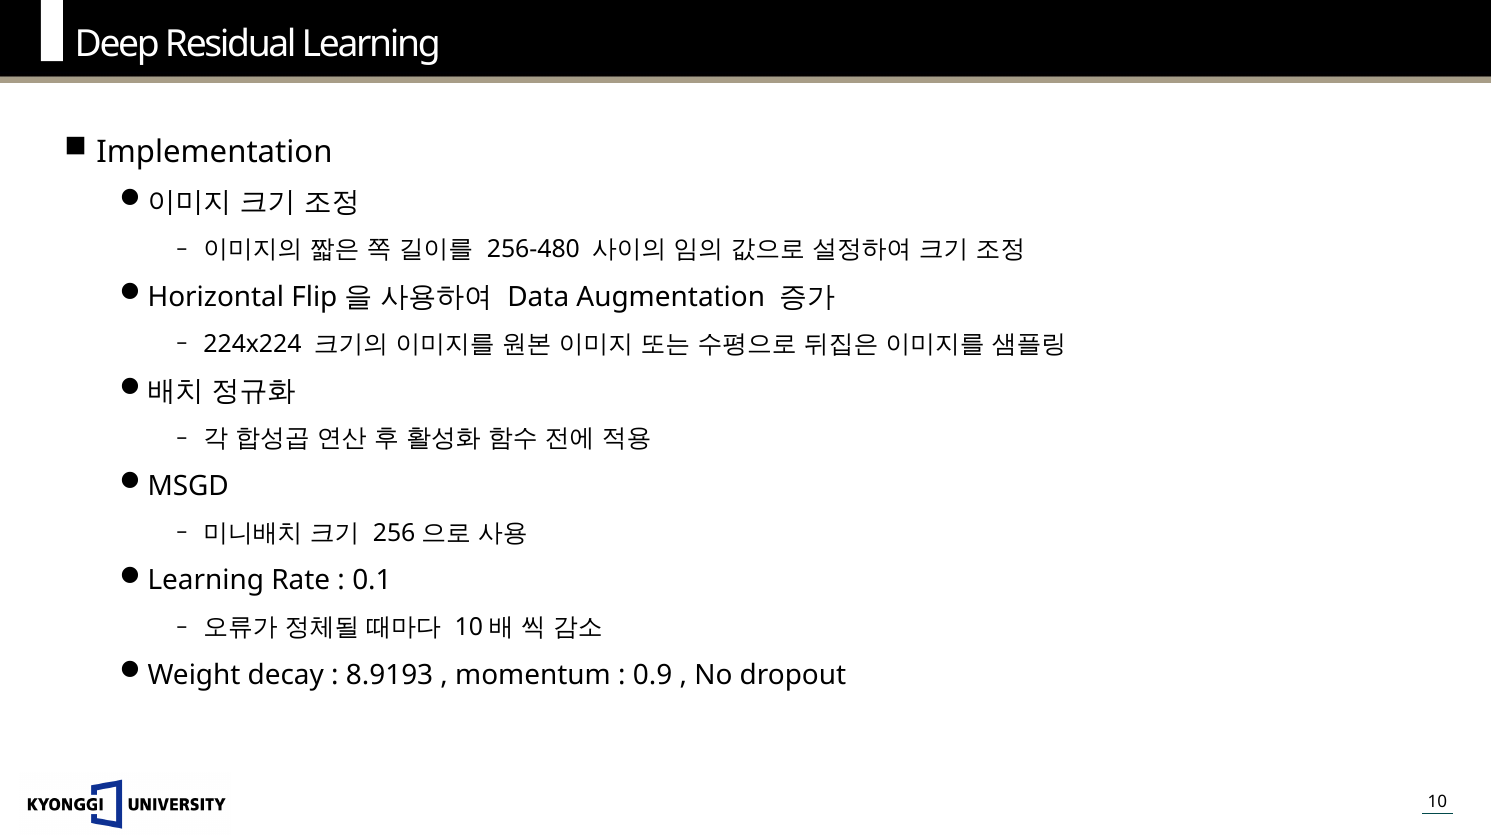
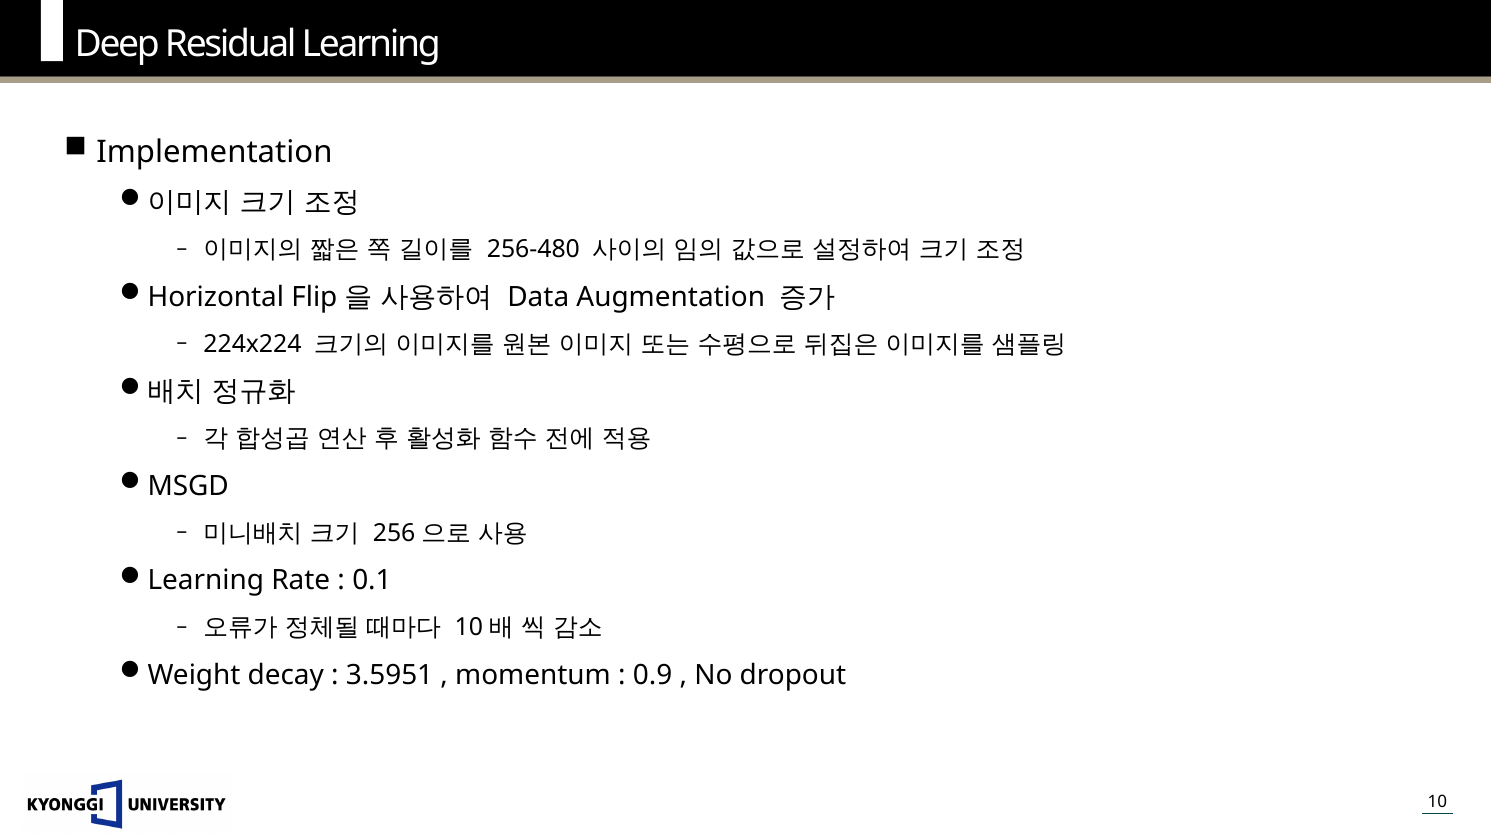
8.9193: 8.9193 -> 3.5951 (390, 675)
